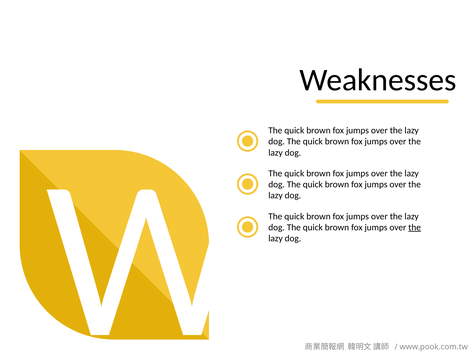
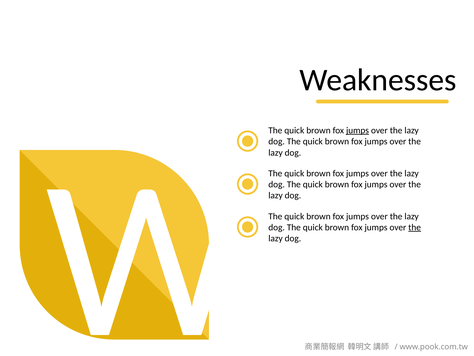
jumps underline: none -> present (358, 130)
